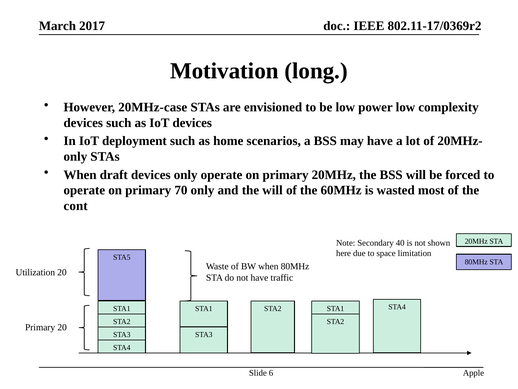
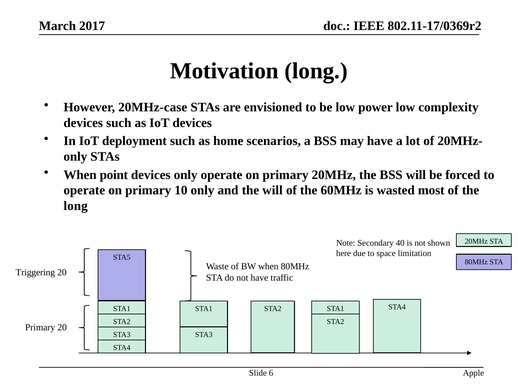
draft: draft -> point (114, 174)
70: 70 -> 10 (181, 190)
cont: cont -> long (76, 206)
Utilization: Utilization -> Triggering (35, 272)
